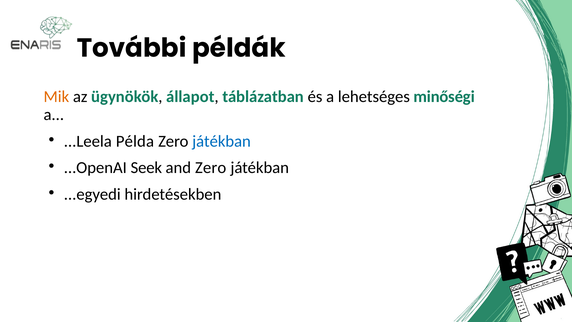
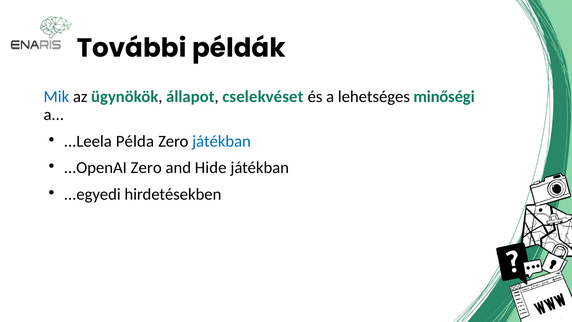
Mik colour: orange -> blue (56, 97)
táblázatban: táblázatban -> cselekvéset (263, 97)
...OpenAI Seek: Seek -> Zero (146, 168)
and Zero: Zero -> Hide (211, 168)
